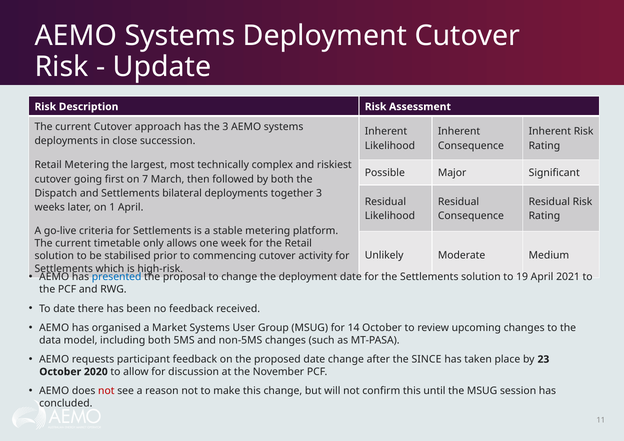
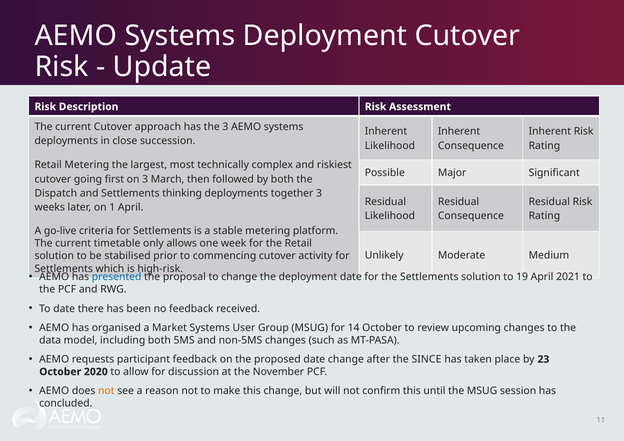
on 7: 7 -> 3 (145, 179)
bilateral: bilateral -> thinking (182, 193)
not colour: red -> orange (106, 391)
